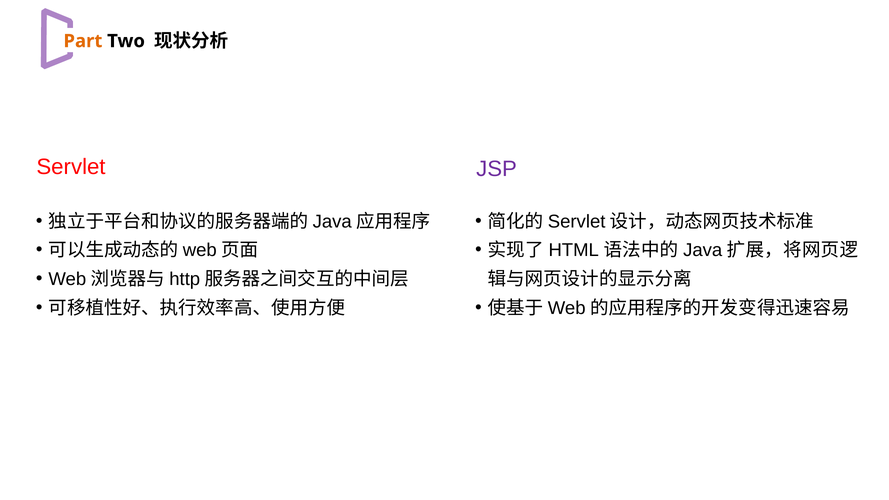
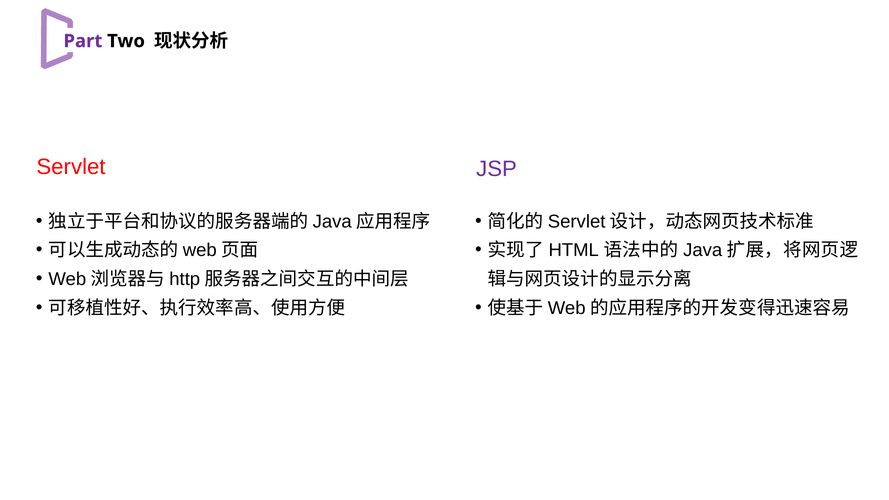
Part colour: orange -> purple (83, 41)
